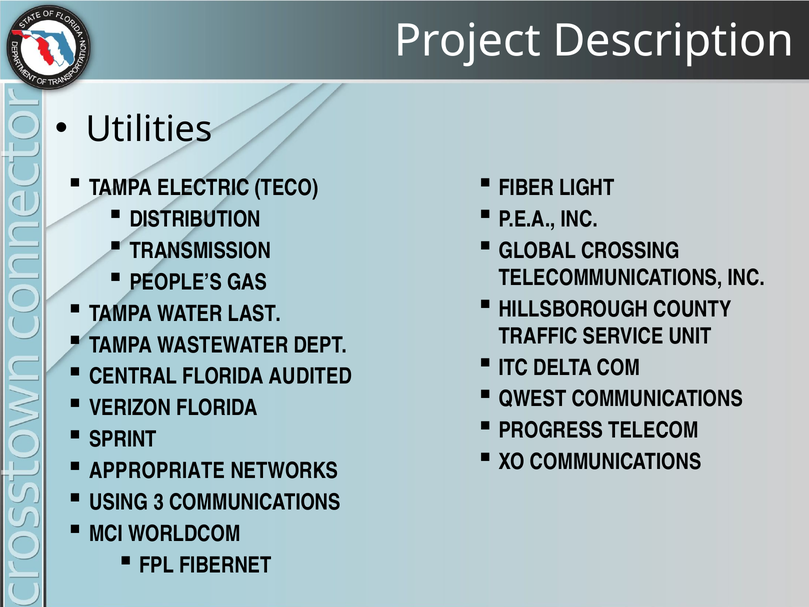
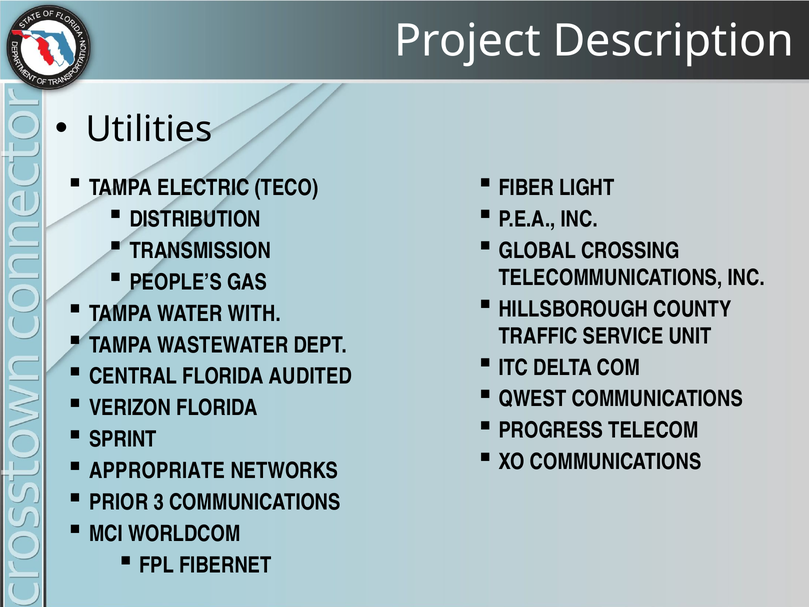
LAST: LAST -> WITH (254, 313)
USING: USING -> PRIOR (119, 502)
